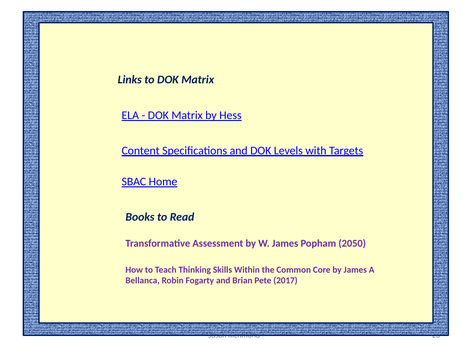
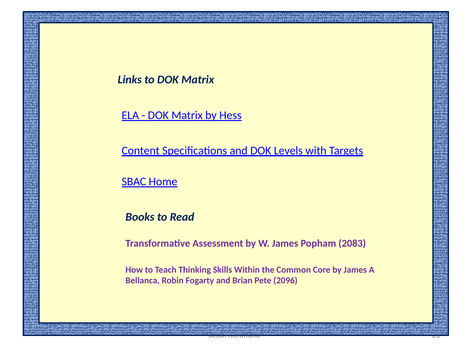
2050: 2050 -> 2083 (352, 243)
2017: 2017 -> 2096 (285, 281)
